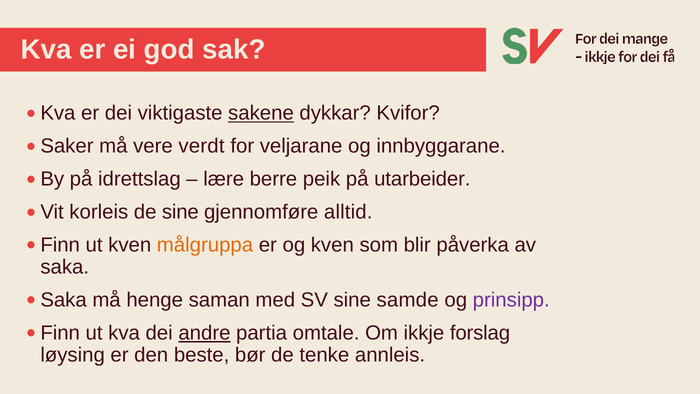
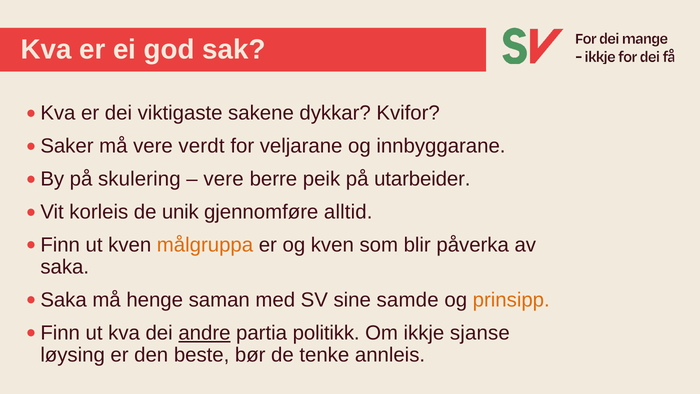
sakene underline: present -> none (261, 113)
idrettslag: idrettslag -> skulering (139, 179)
lære: lære -> vere (224, 179)
de sine: sine -> unik (180, 212)
prinsipp colour: purple -> orange (511, 300)
omtale: omtale -> politikk (326, 333)
forslag: forslag -> sjanse (480, 333)
